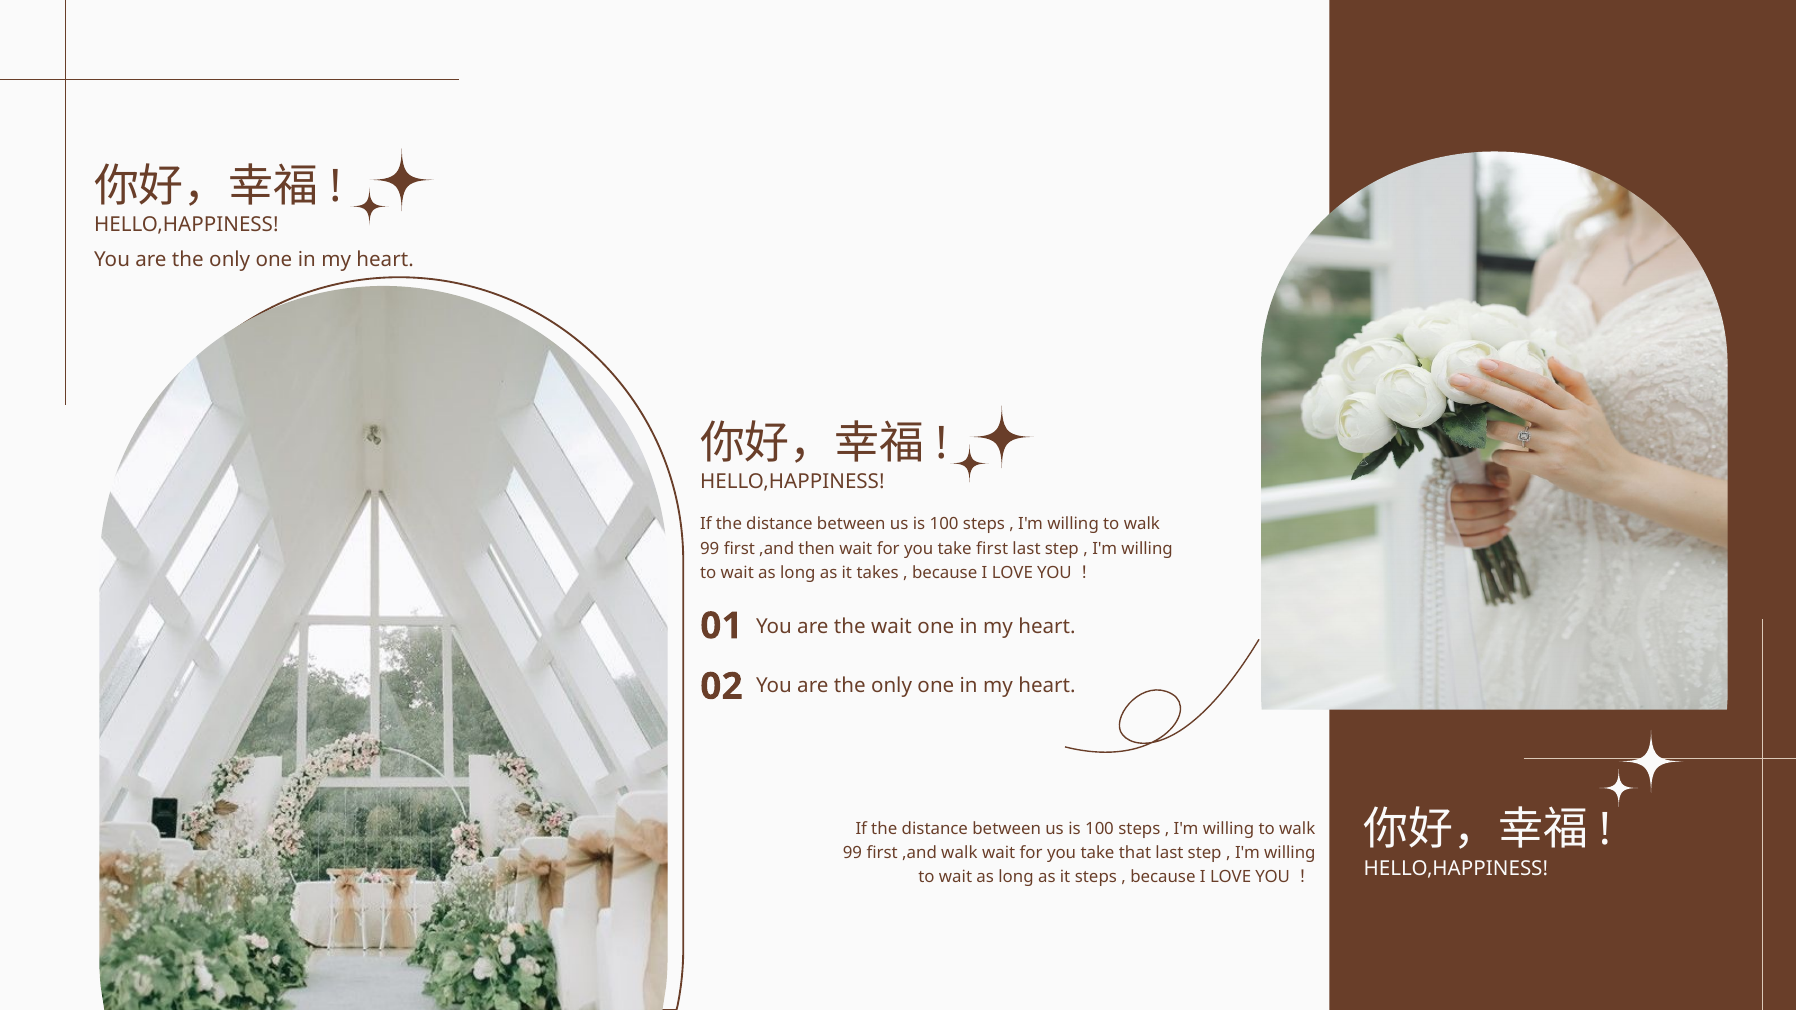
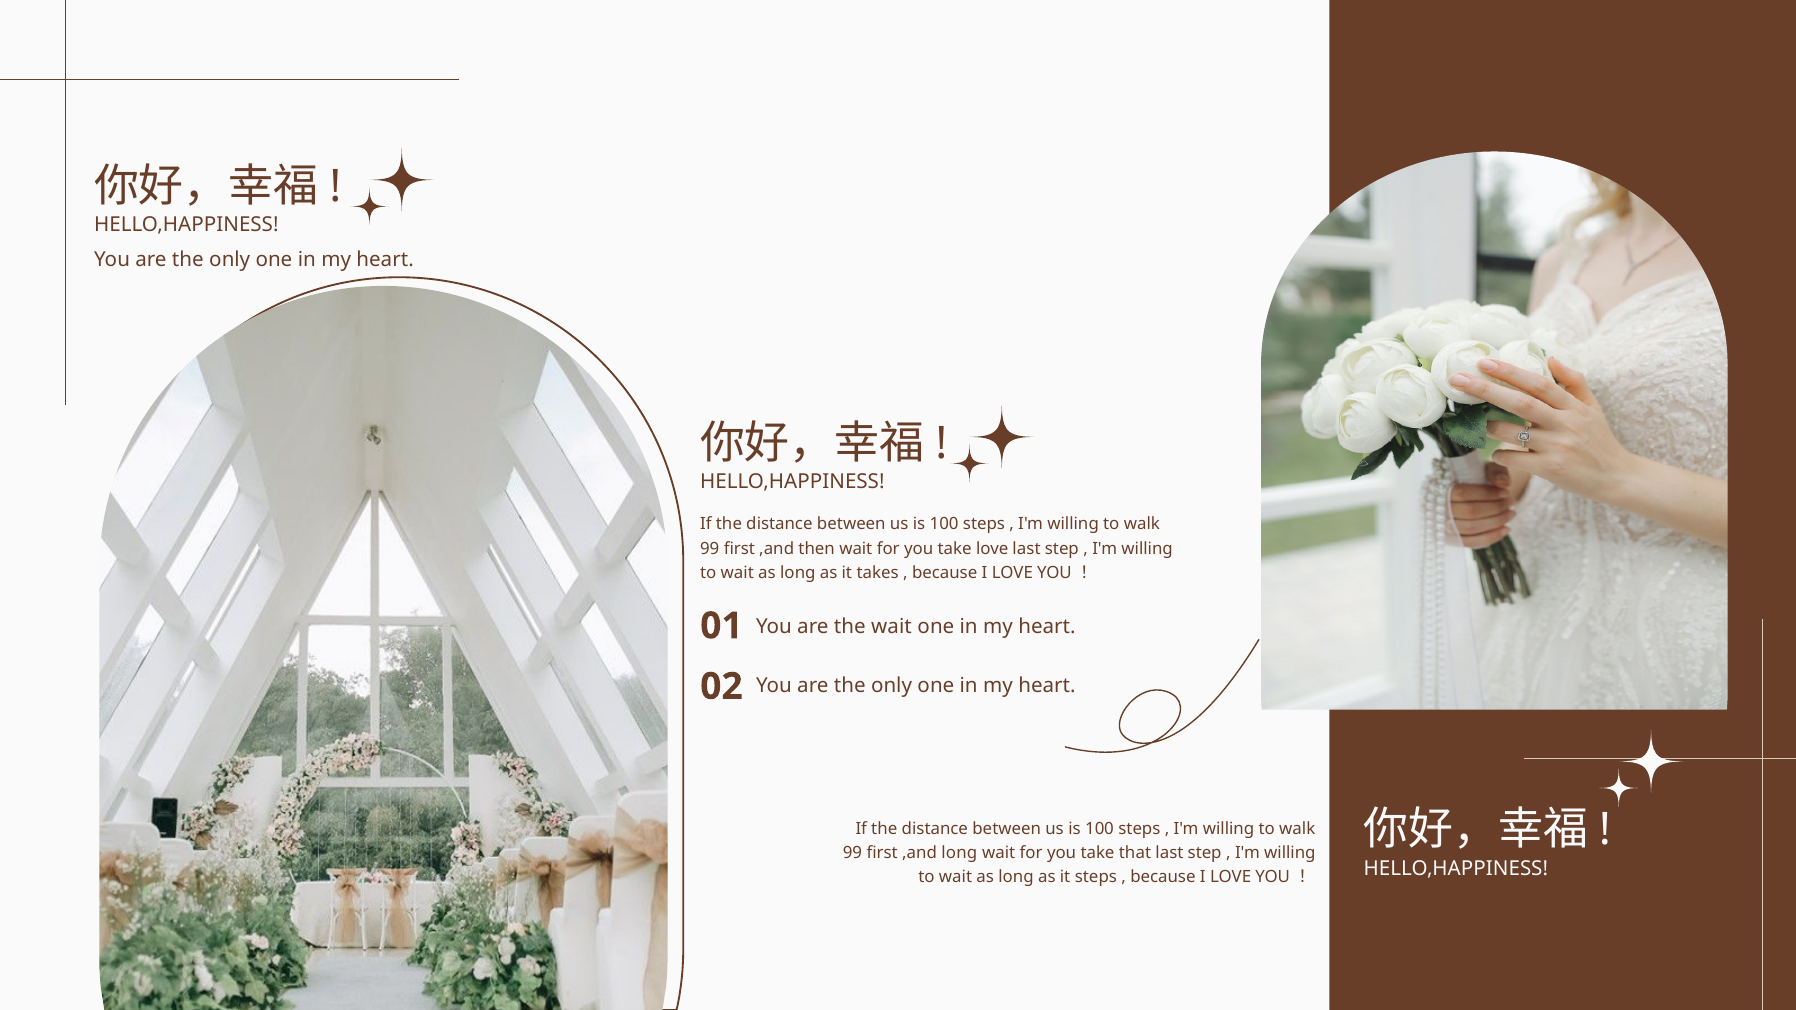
take first: first -> love (992, 549)
,and walk: walk -> long (959, 853)
